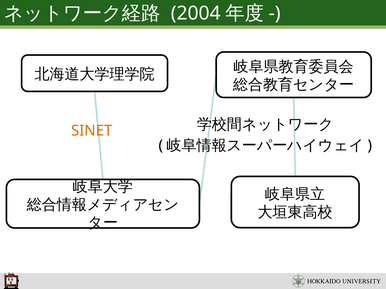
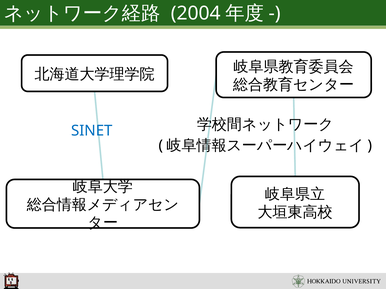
SINET colour: orange -> blue (92, 131)
